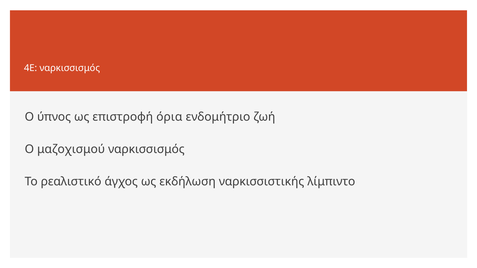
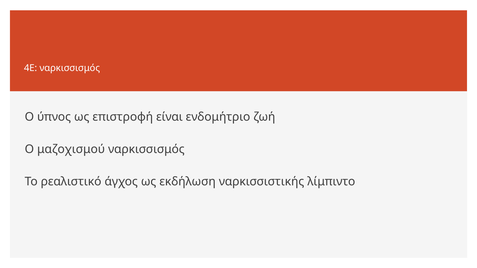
όρια: όρια -> είναι (169, 117)
